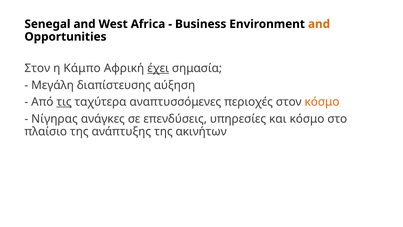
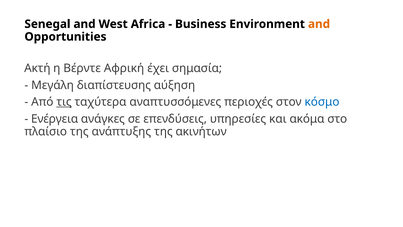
Στον: Στον -> Ακτή (37, 68)
Κάμπο: Κάμπο -> Βέρντε (82, 68)
έχει underline: present -> none (158, 68)
κόσμο colour: orange -> blue (322, 102)
Νίγηρας: Νίγηρας -> Ενέργεια (55, 119)
και κόσμο: κόσμο -> ακόμα (307, 119)
